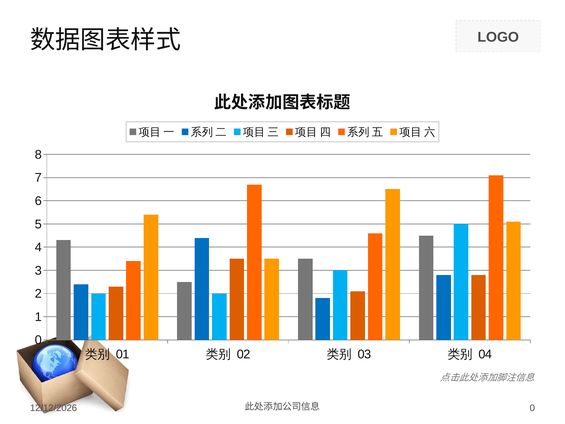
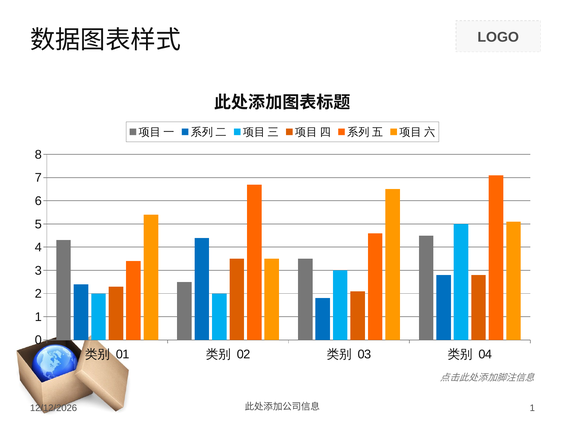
0: 0 -> 1 (532, 408)
